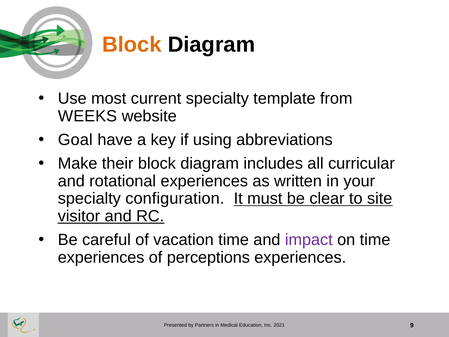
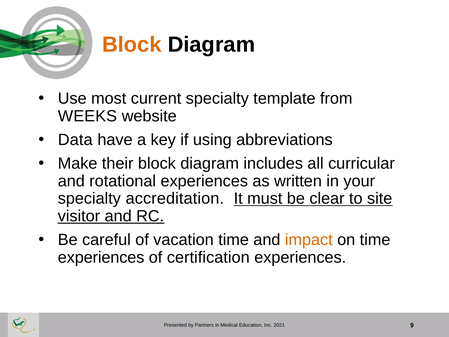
Goal: Goal -> Data (75, 140)
configuration: configuration -> accreditation (175, 198)
impact colour: purple -> orange (309, 240)
perceptions: perceptions -> certification (208, 257)
